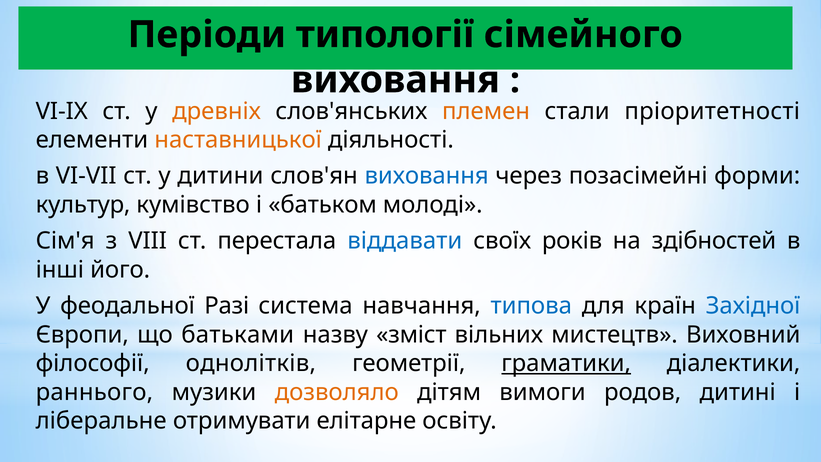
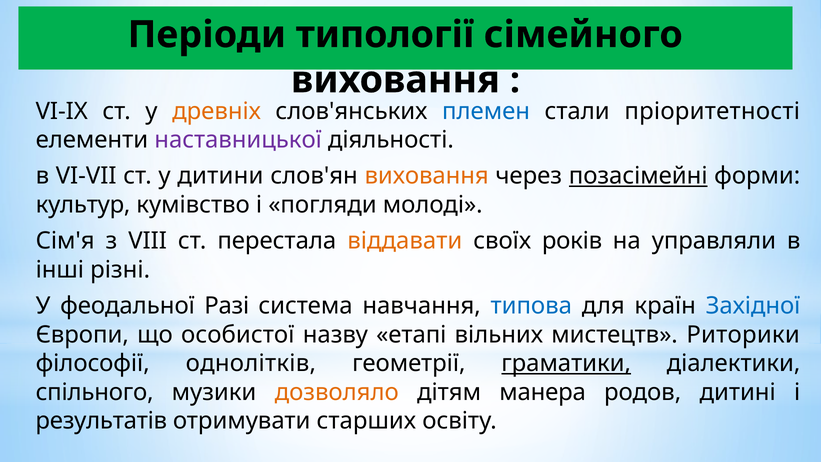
племен colour: orange -> blue (486, 111)
наставницької colour: orange -> purple (238, 140)
виховання colour: blue -> orange (427, 176)
позасімейні underline: none -> present (638, 176)
батьком: батьком -> погляди (323, 205)
віддавати colour: blue -> orange (405, 241)
здібностей: здібностей -> управляли (714, 241)
його: його -> різні (120, 270)
батьками: батьками -> особистої (238, 334)
зміст: зміст -> етапі (411, 334)
Виховний: Виховний -> Риторики (743, 334)
раннього: раннього -> спільного (95, 392)
вимоги: вимоги -> манера (543, 392)
ліберальне: ліберальне -> результатів (101, 421)
елітарне: елітарне -> старших (366, 421)
